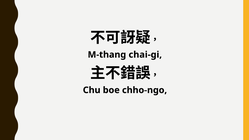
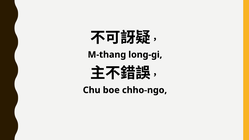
chai-gi: chai-gi -> long-gi (145, 55)
